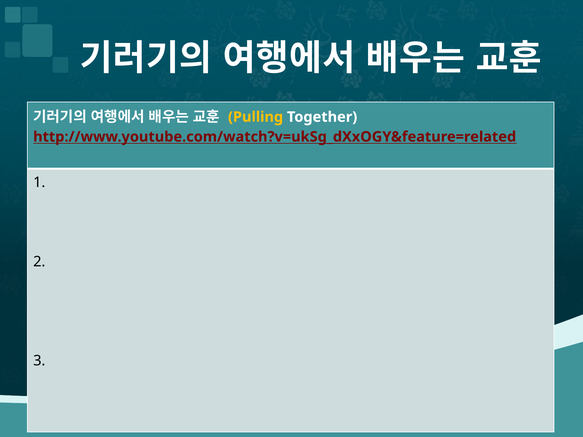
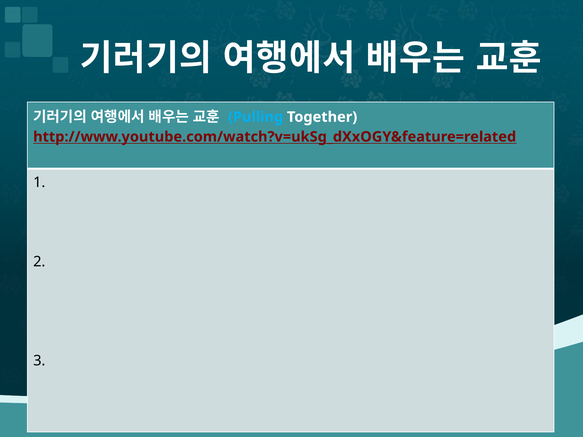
Pulling colour: yellow -> light blue (256, 117)
